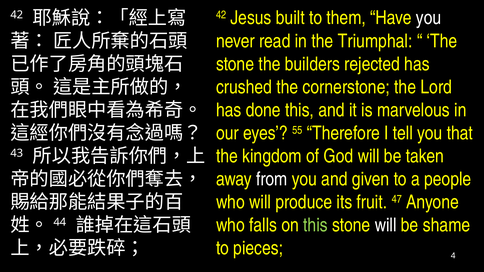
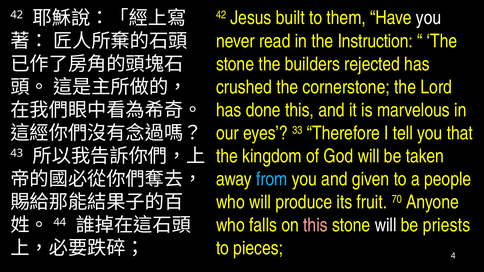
Triumphal: Triumphal -> Instruction (375, 41)
55: 55 -> 33 (297, 130)
from colour: white -> light blue (272, 179)
47: 47 -> 70 (397, 199)
this colour: light green -> pink (316, 225)
shame: shame -> priests (447, 225)
